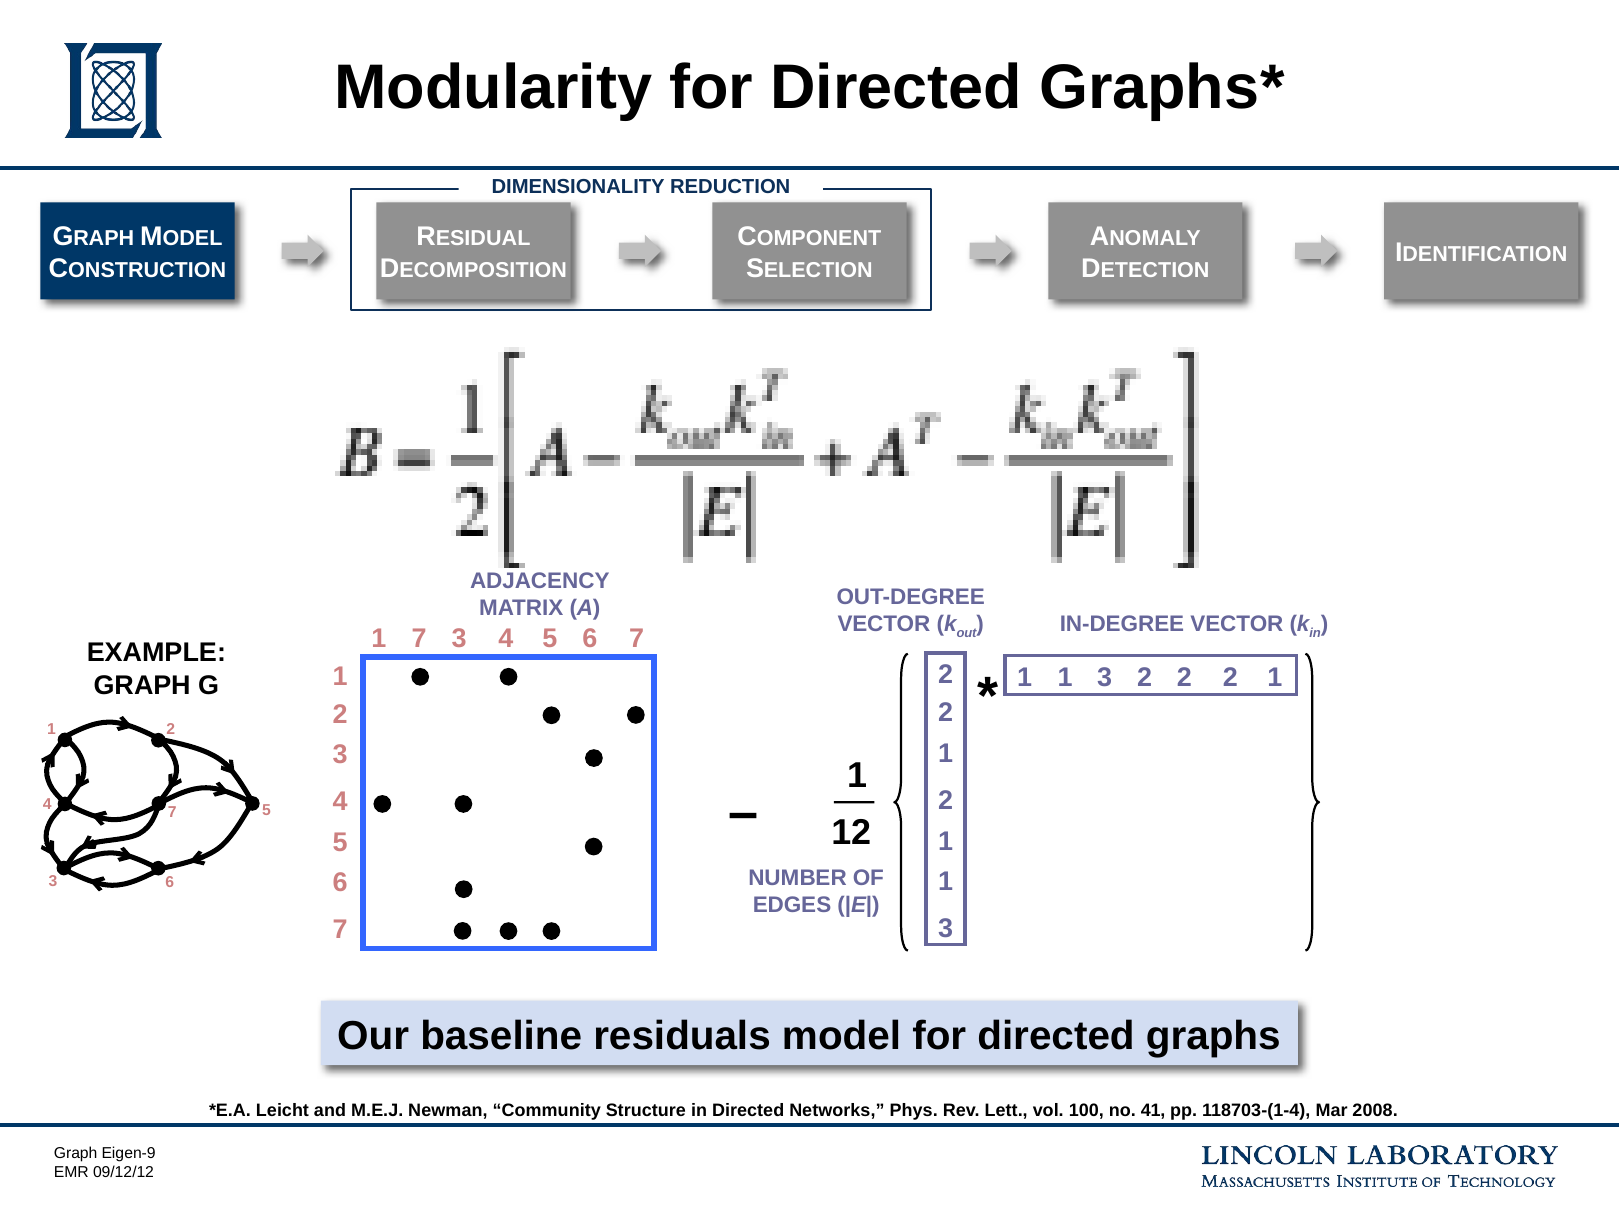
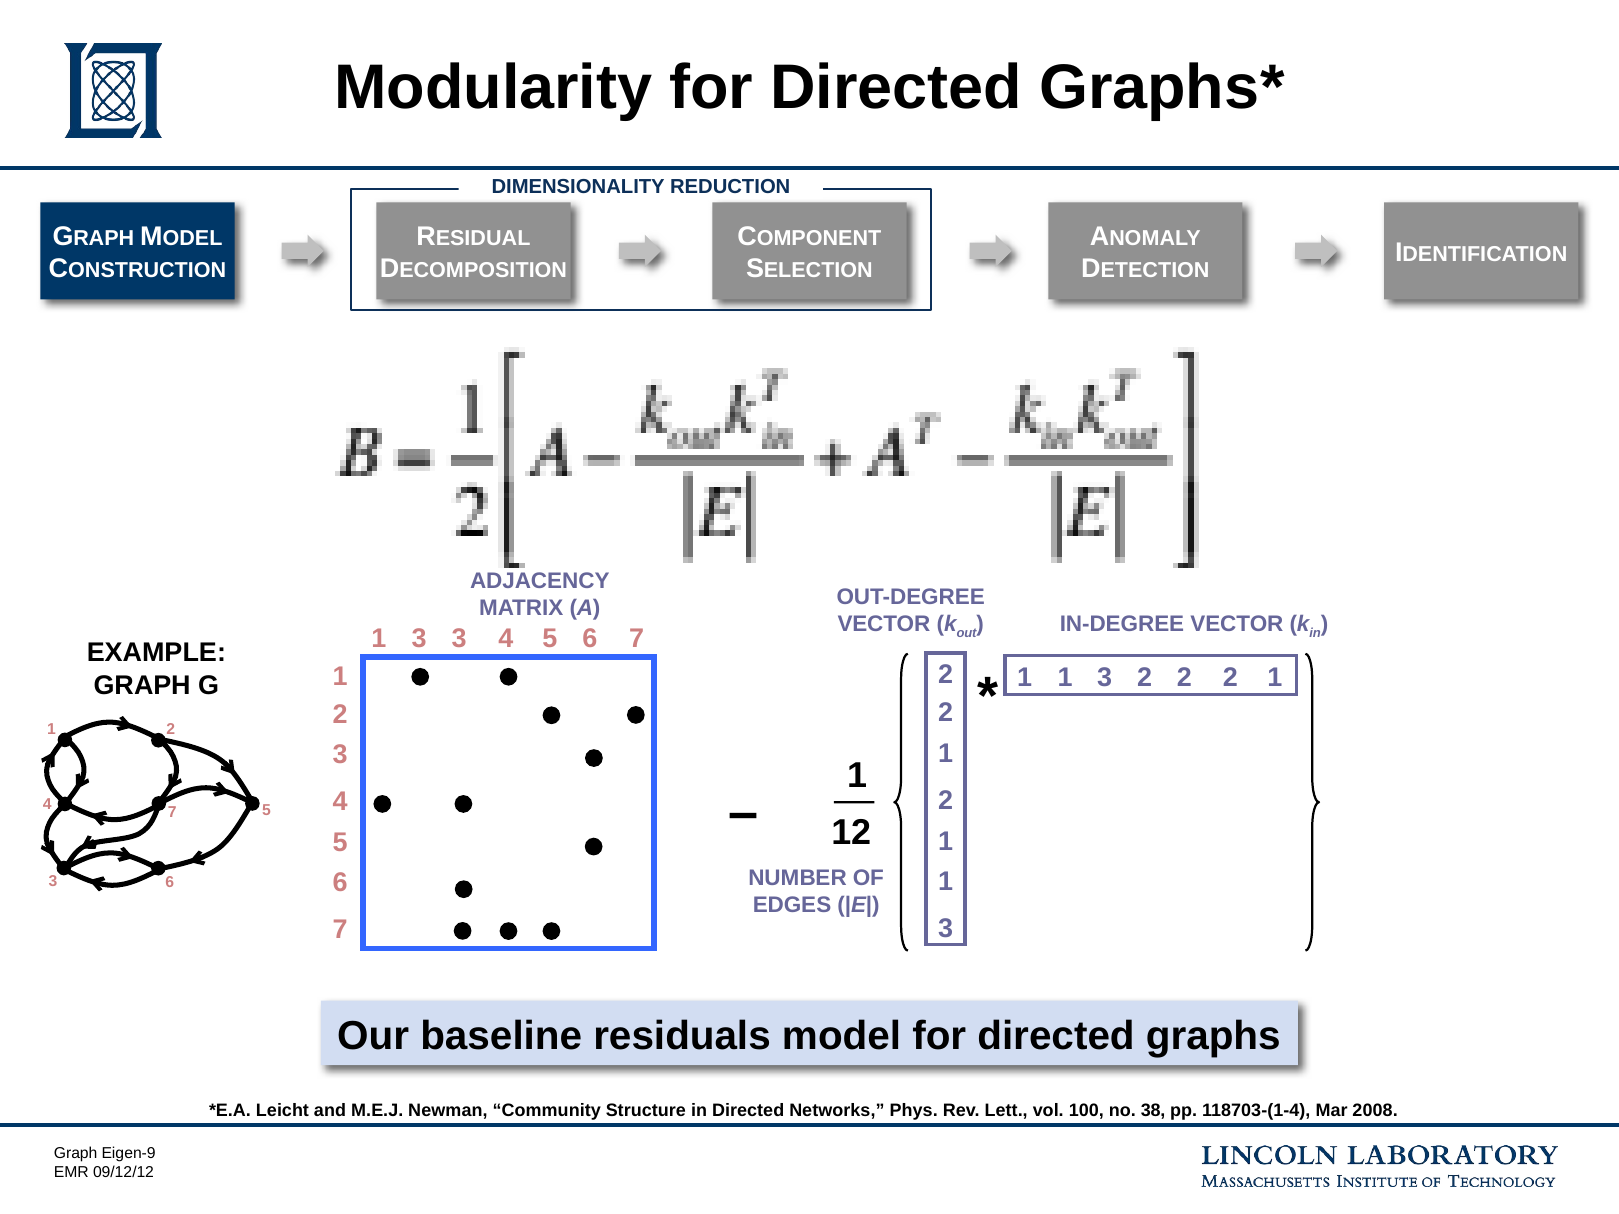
7: 7 -> 3 (419, 638)
41: 41 -> 38 (1153, 1111)
